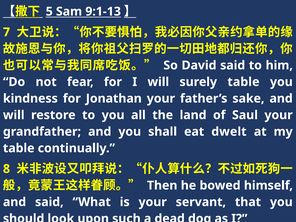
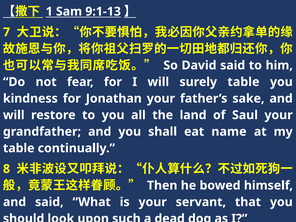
5: 5 -> 1 (49, 12)
dwelt: dwelt -> name (229, 132)
